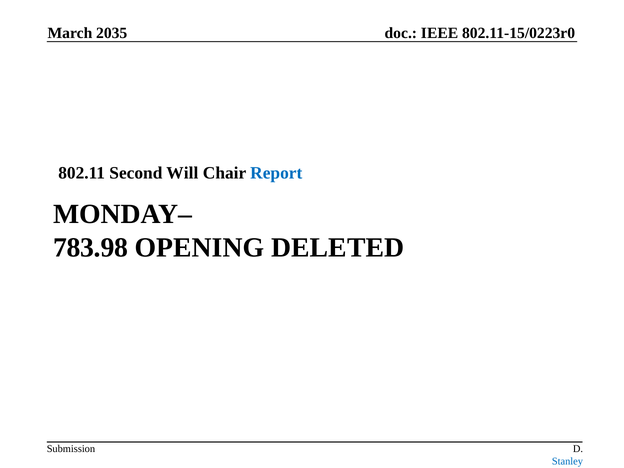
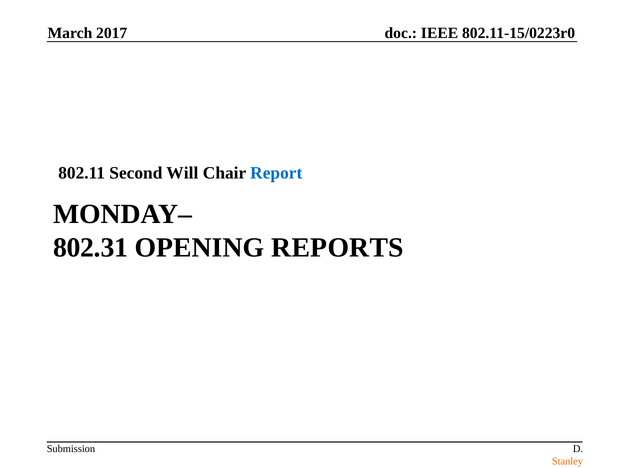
2035: 2035 -> 2017 (112, 33)
783.98: 783.98 -> 802.31 (91, 247)
DELETED: DELETED -> REPORTS (338, 247)
Stanley colour: blue -> orange (567, 461)
